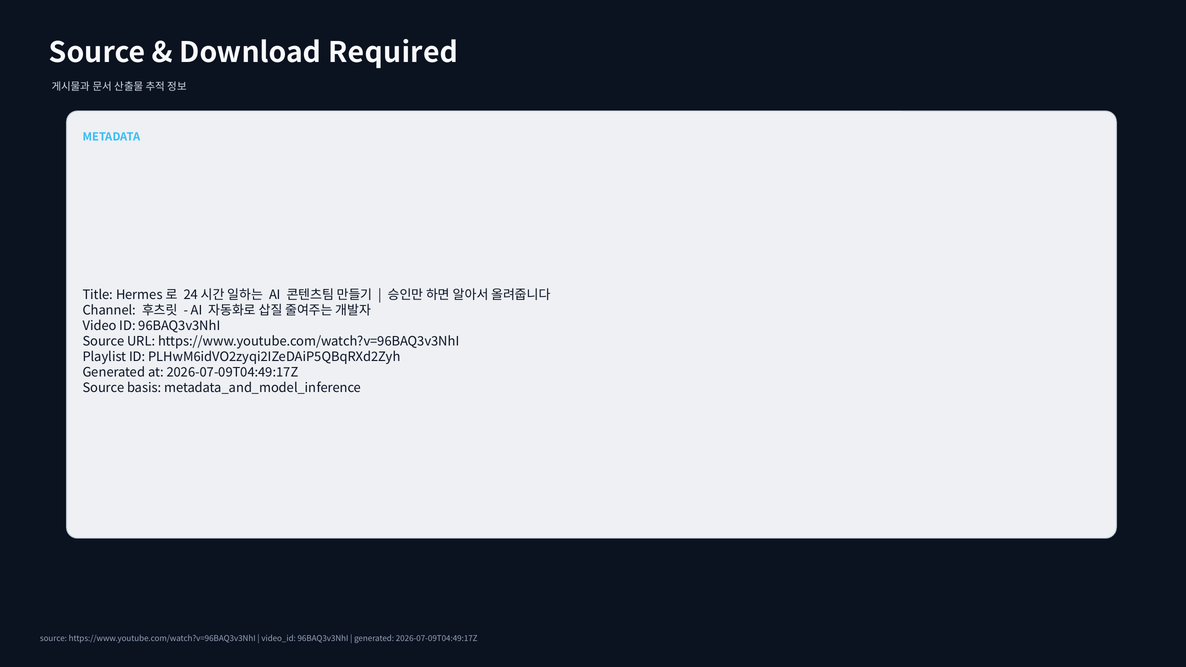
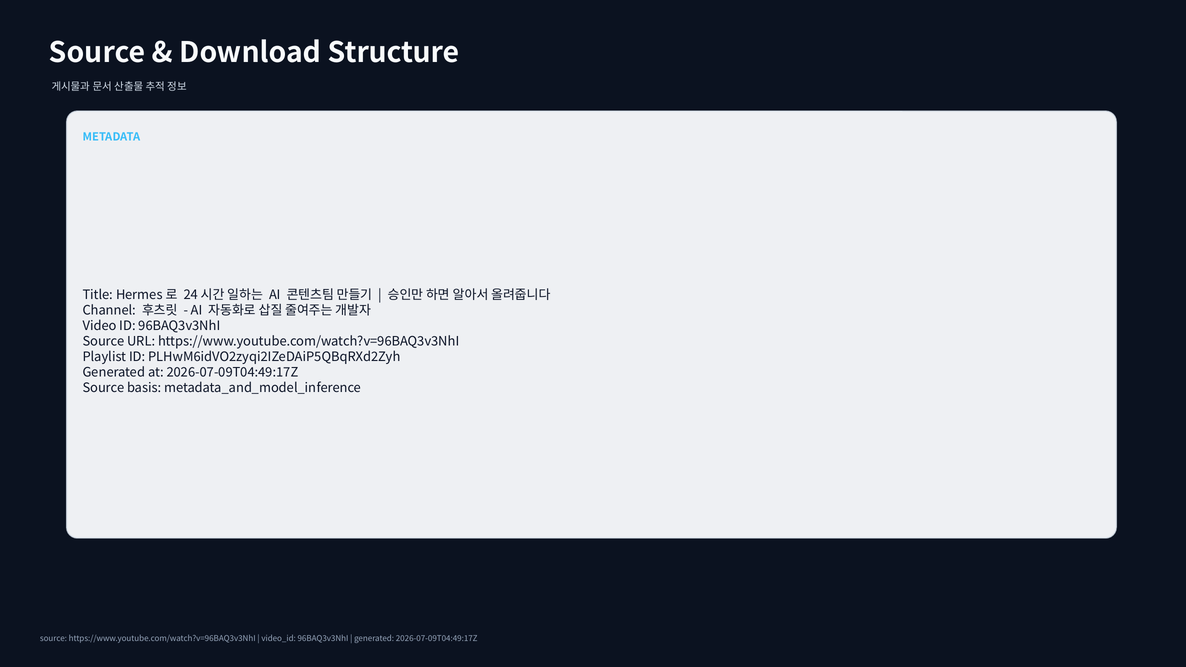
Required: Required -> Structure (393, 53)
